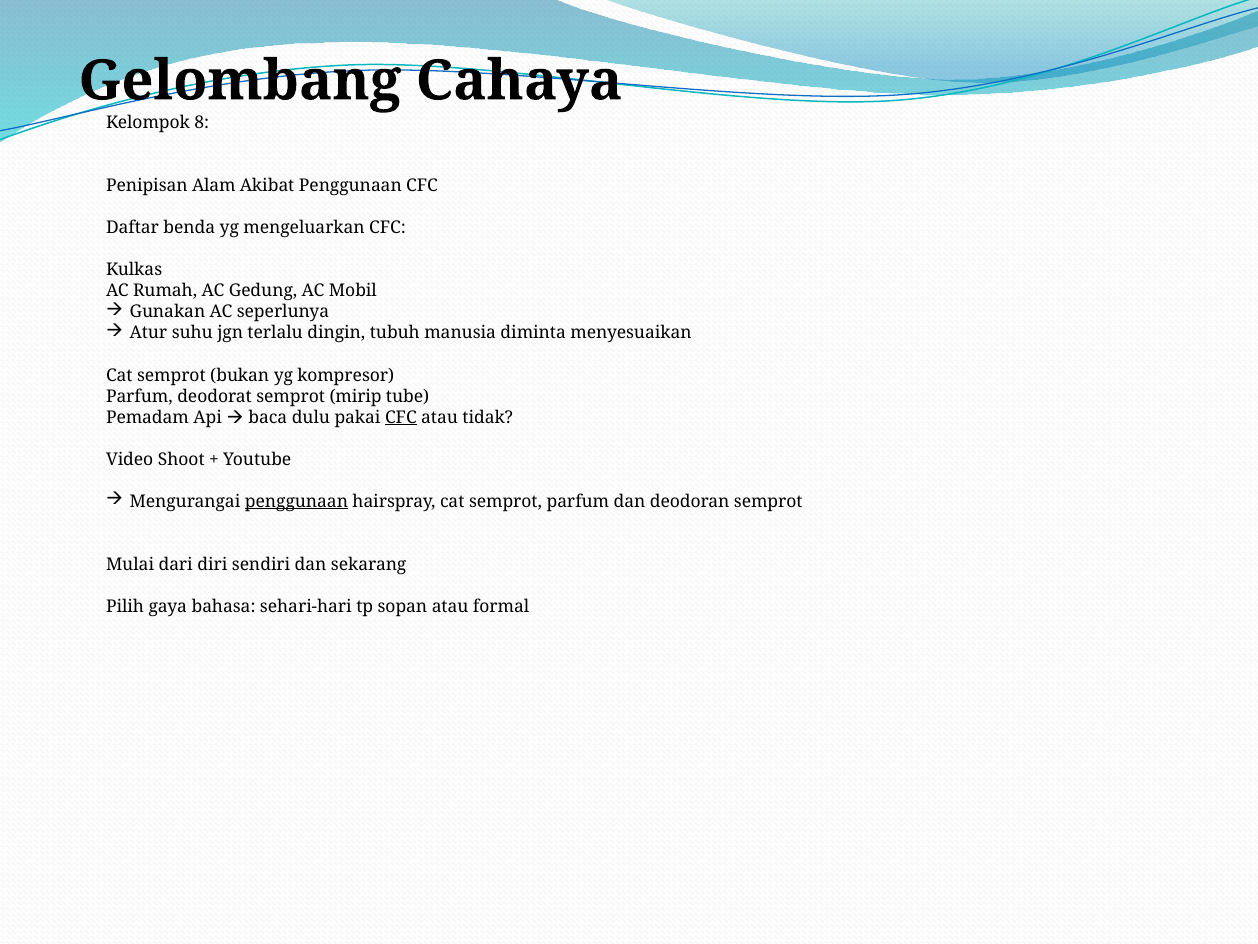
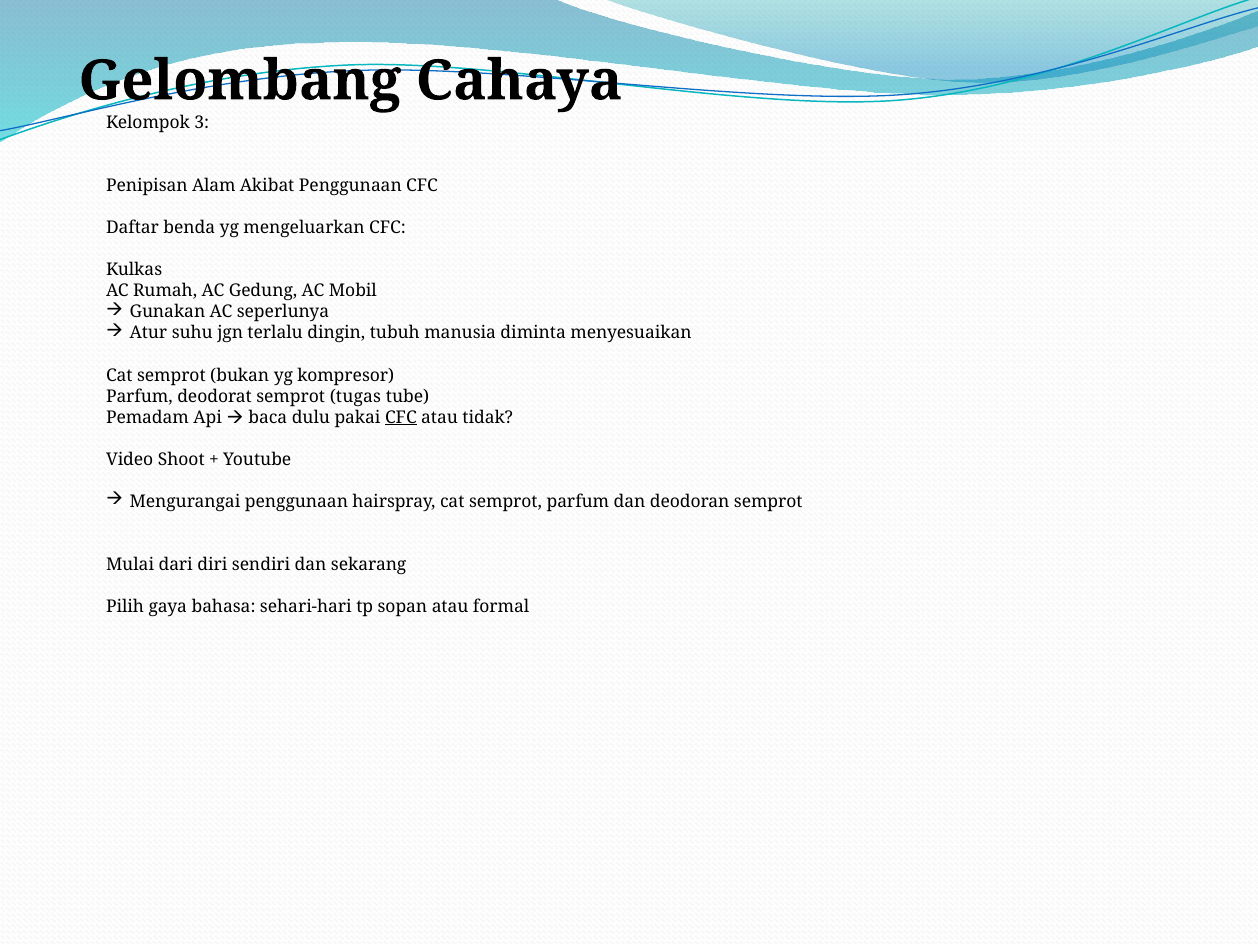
8: 8 -> 3 (202, 123)
mirip: mirip -> tugas (355, 396)
penggunaan underline: present -> none (296, 501)
